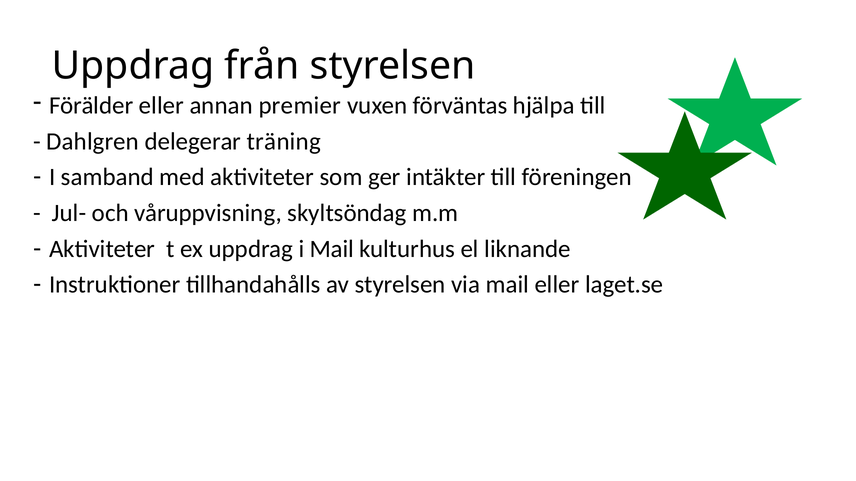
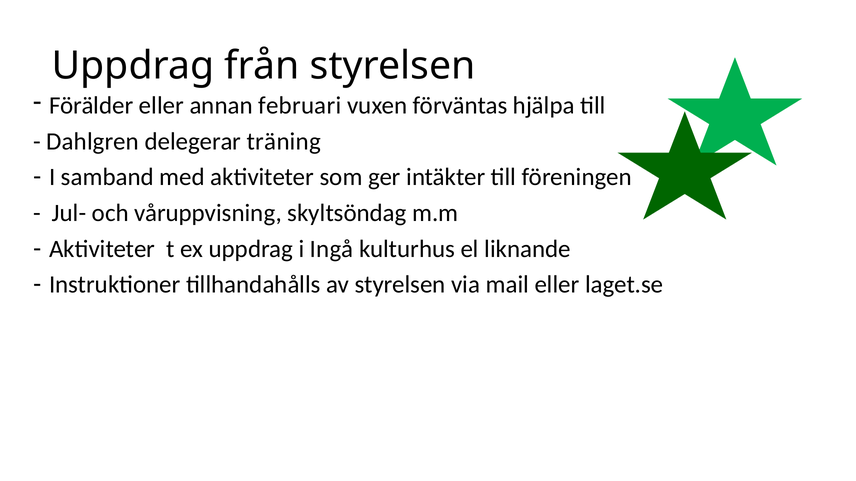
premier: premier -> februari (300, 106)
i Mail: Mail -> Ingå (332, 249)
